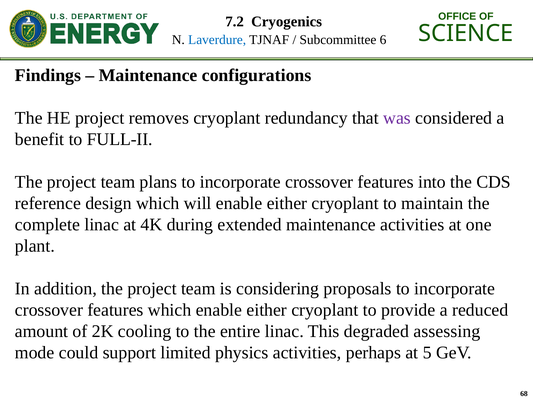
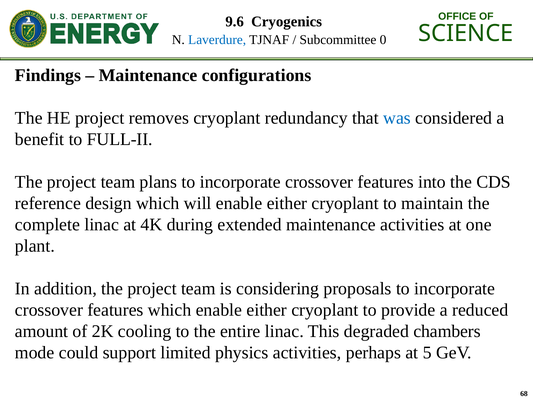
7.2: 7.2 -> 9.6 (235, 21)
6: 6 -> 0 (383, 40)
was colour: purple -> blue (397, 118)
assessing: assessing -> chambers (447, 331)
